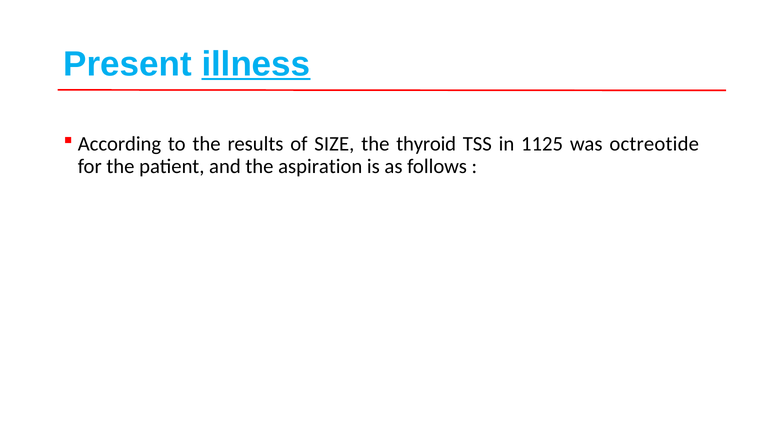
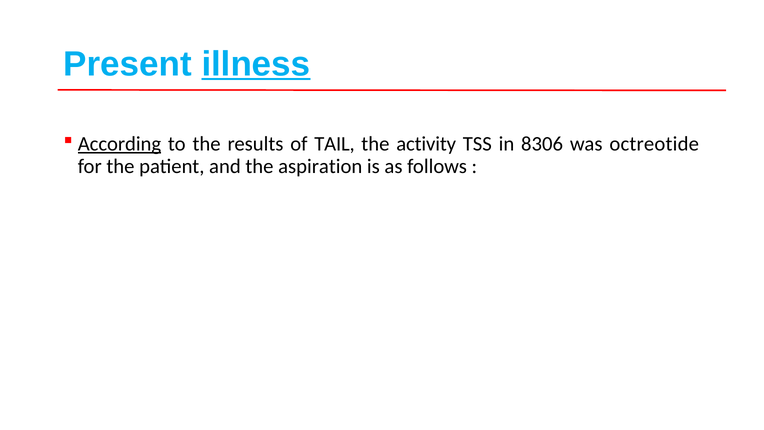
According underline: none -> present (119, 144)
SIZE: SIZE -> TAIL (335, 144)
thyroid: thyroid -> activity (426, 144)
1125: 1125 -> 8306 (542, 144)
